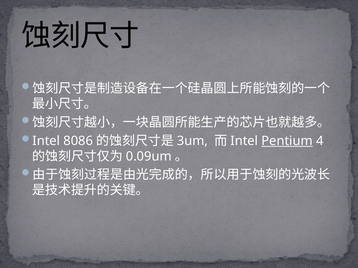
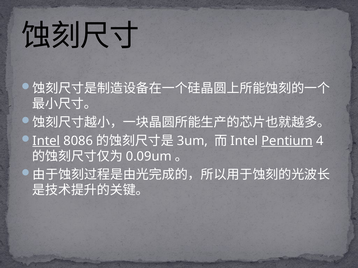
Intel underline: none -> present (46, 141)
